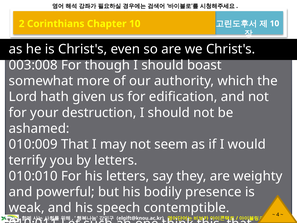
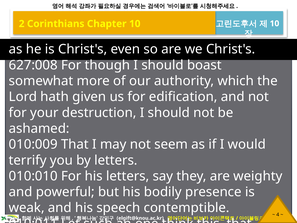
003:008: 003:008 -> 627:008 (33, 65)
